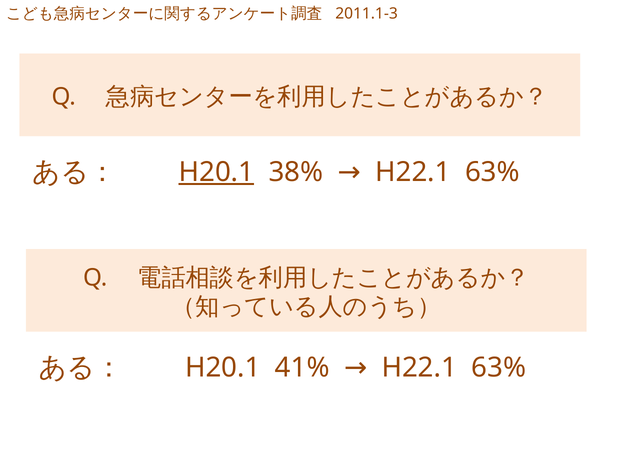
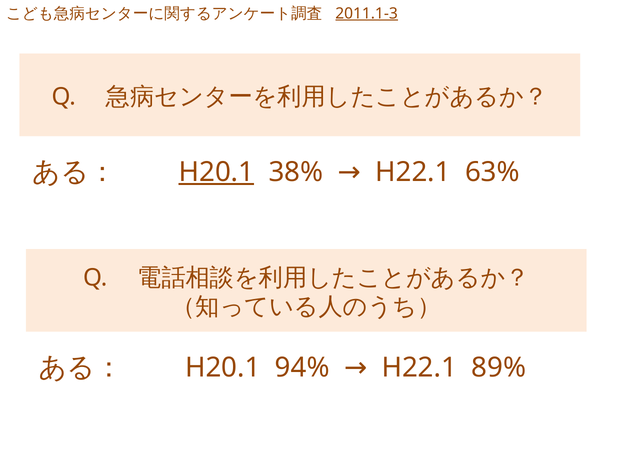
2011.1-3 underline: none -> present (367, 13)
41%: 41% -> 94% (302, 368)
63%: 63% -> 89% (499, 368)
